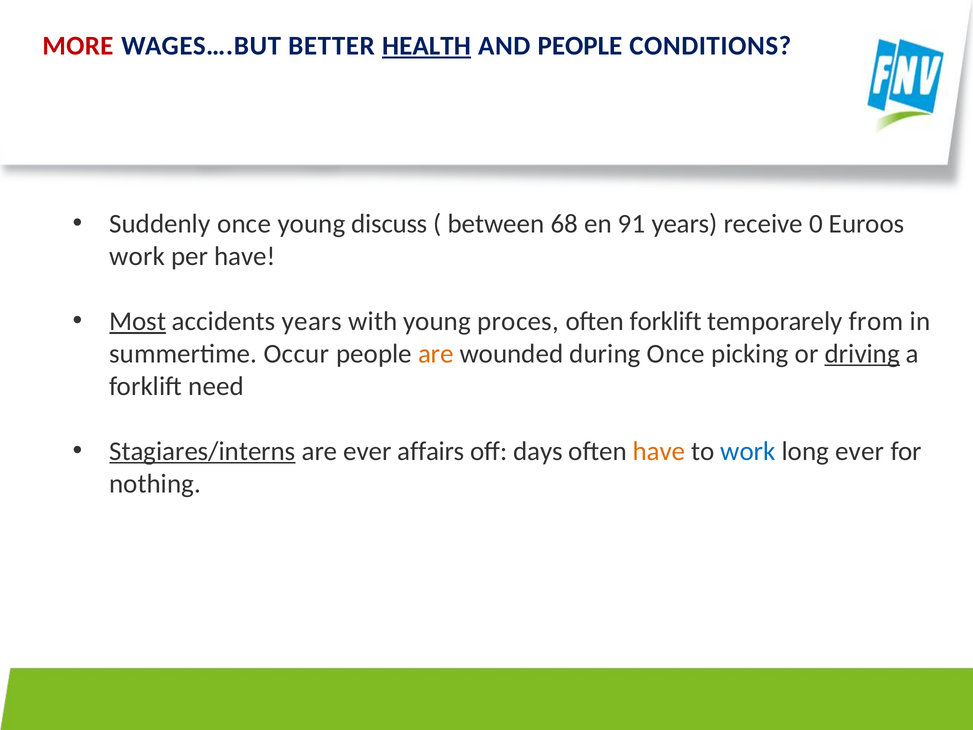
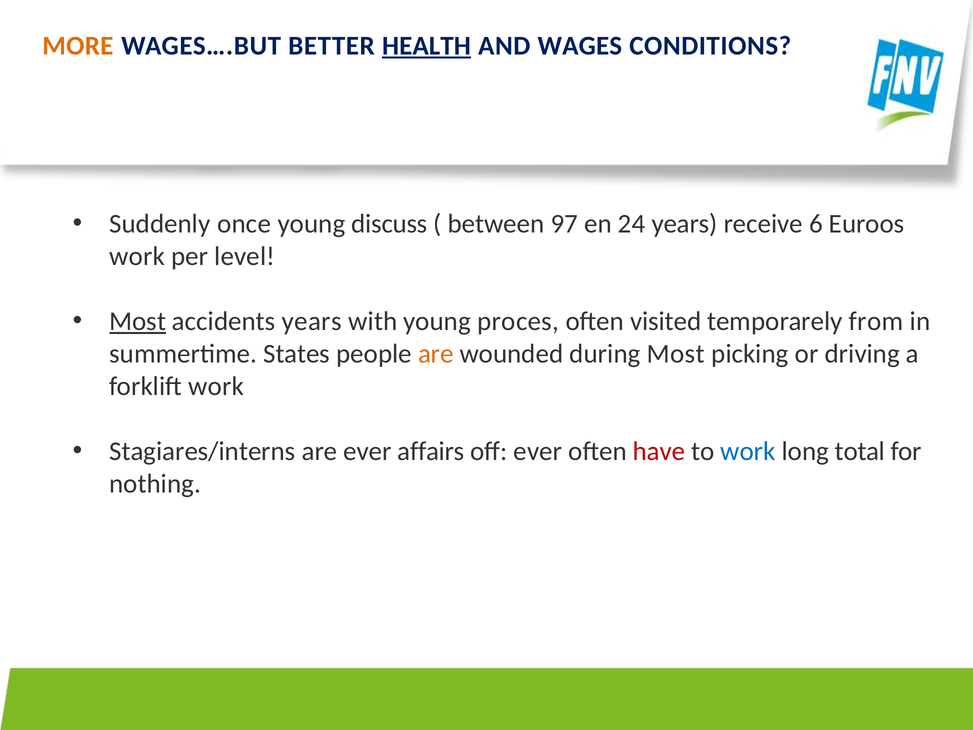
MORE colour: red -> orange (78, 46)
AND PEOPLE: PEOPLE -> WAGES (580, 46)
68: 68 -> 97 (564, 224)
91: 91 -> 24 (632, 224)
0: 0 -> 6 (816, 224)
per have: have -> level (245, 256)
often forklift: forklift -> visited (666, 321)
Occur: Occur -> States (297, 354)
during Once: Once -> Most (676, 354)
driving underline: present -> none (862, 354)
forklift need: need -> work (216, 386)
Stagiares/interns underline: present -> none (202, 451)
off days: days -> ever (538, 451)
have colour: orange -> red (659, 451)
long ever: ever -> total (860, 451)
